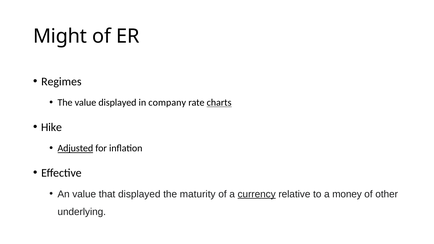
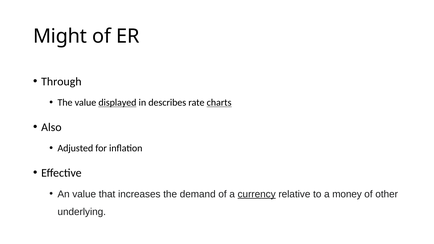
Regimes: Regimes -> Through (61, 82)
displayed underline: none -> present (117, 103)
company: company -> describes (167, 103)
Hike: Hike -> Also (51, 127)
Adjusted underline: present -> none (75, 148)
that displayed: displayed -> increases (139, 194)
maturity: maturity -> demand (198, 194)
